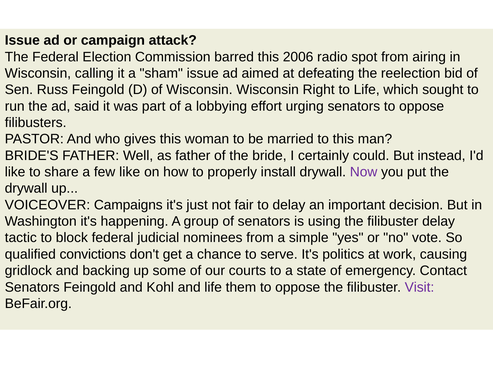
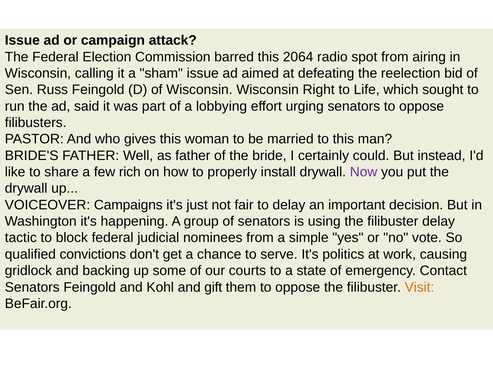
2006: 2006 -> 2064 (298, 57)
few like: like -> rich (130, 172)
and life: life -> gift (213, 287)
Visit colour: purple -> orange (419, 287)
